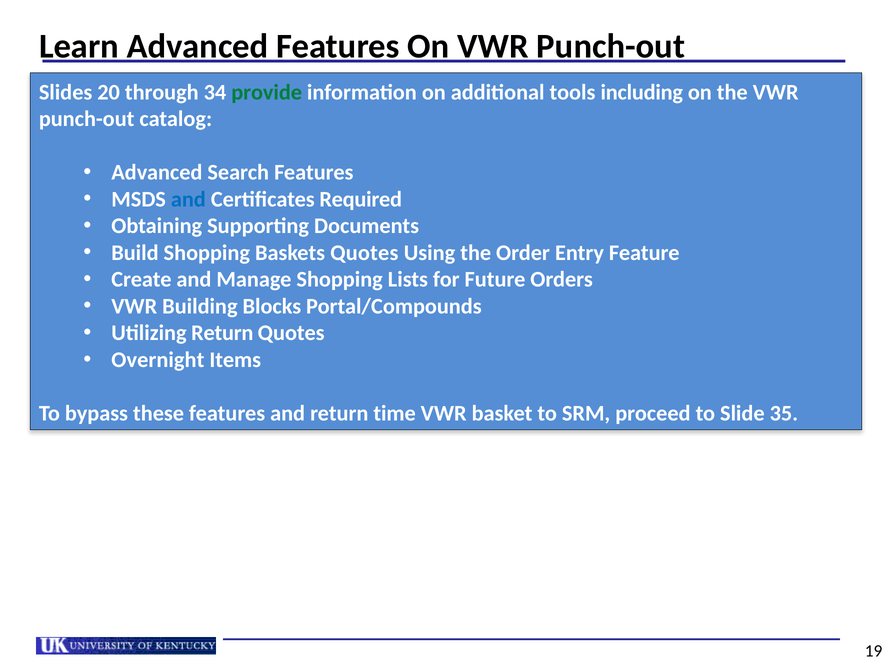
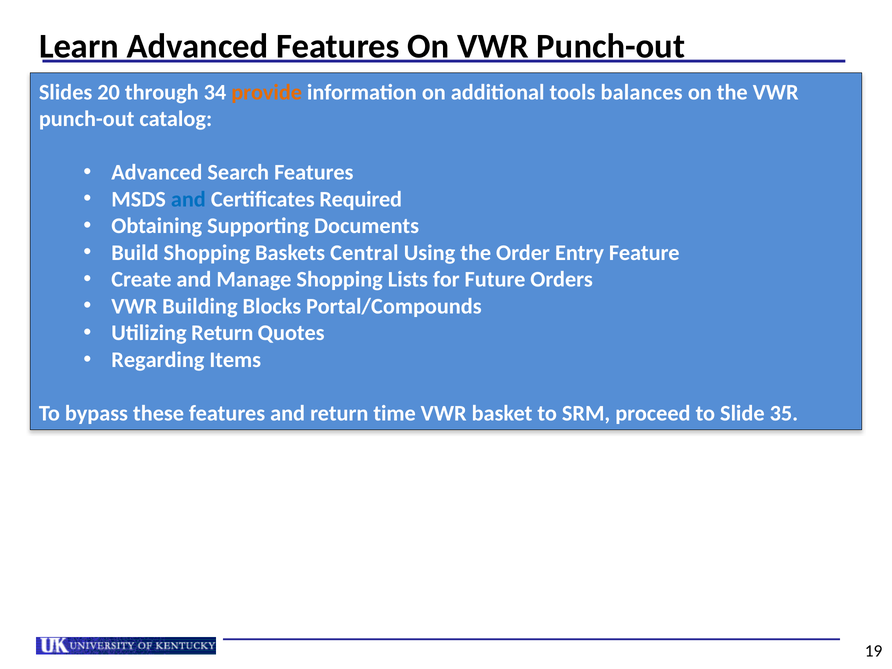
provide colour: green -> orange (267, 92)
including: including -> balances (642, 92)
Baskets Quotes: Quotes -> Central (364, 253)
Overnight: Overnight -> Regarding (158, 360)
